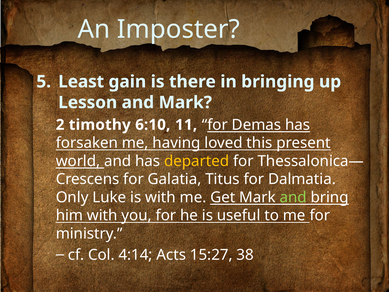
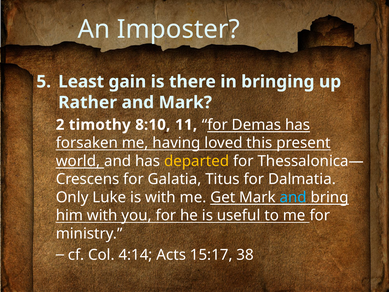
Lesson: Lesson -> Rather (88, 102)
6:10: 6:10 -> 8:10 (153, 125)
and colour: light green -> light blue (293, 197)
15:27: 15:27 -> 15:17 (211, 255)
